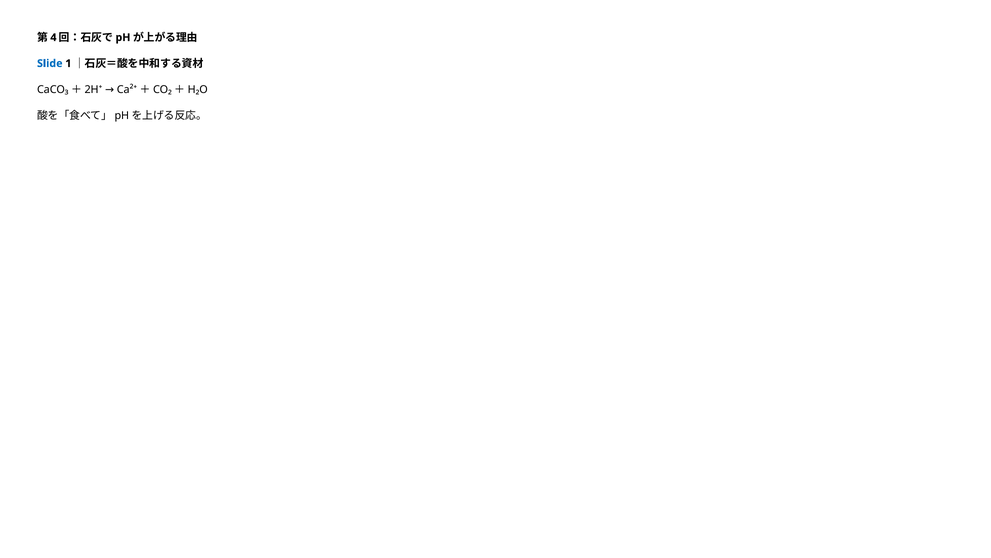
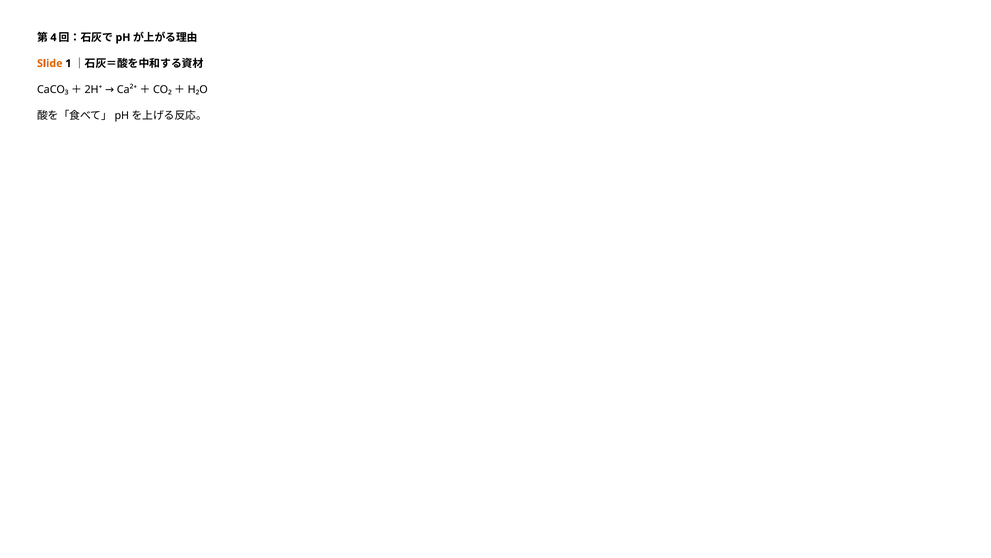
Slide colour: blue -> orange (50, 63)
